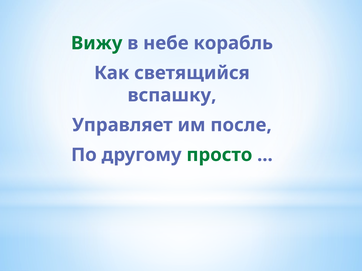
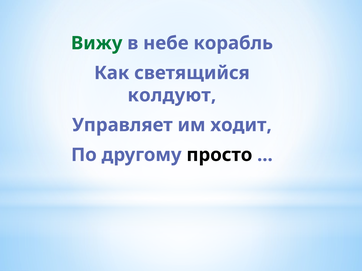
вспашку: вспашку -> колдуют (172, 95)
после: после -> ходит (241, 125)
просто colour: green -> black (219, 155)
